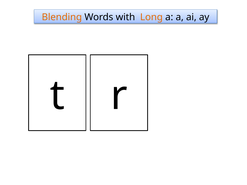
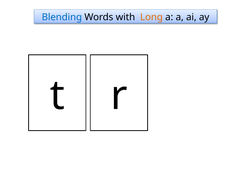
Blending colour: orange -> blue (62, 17)
